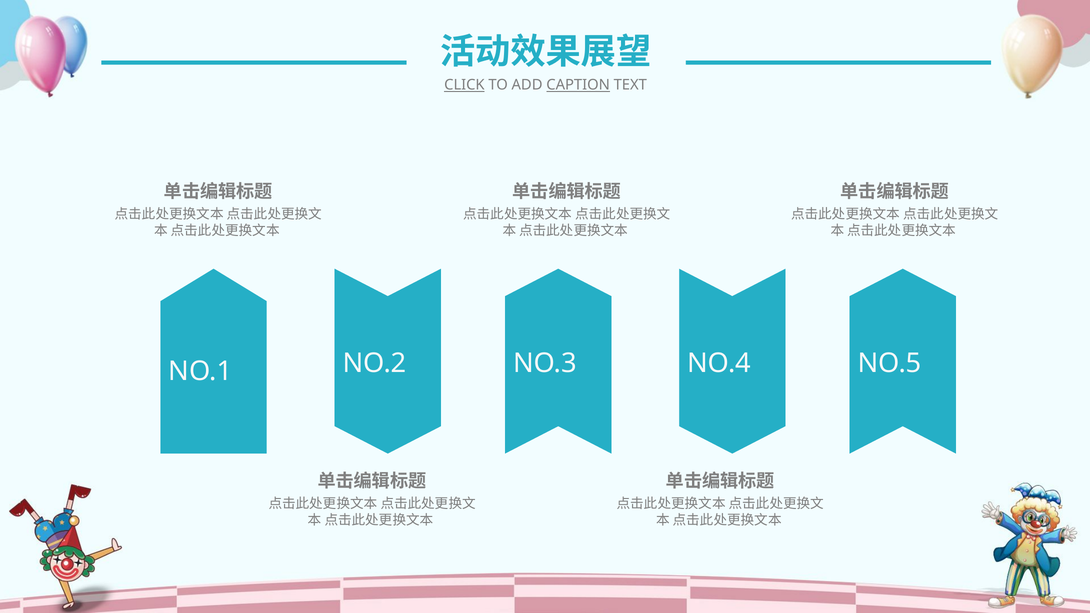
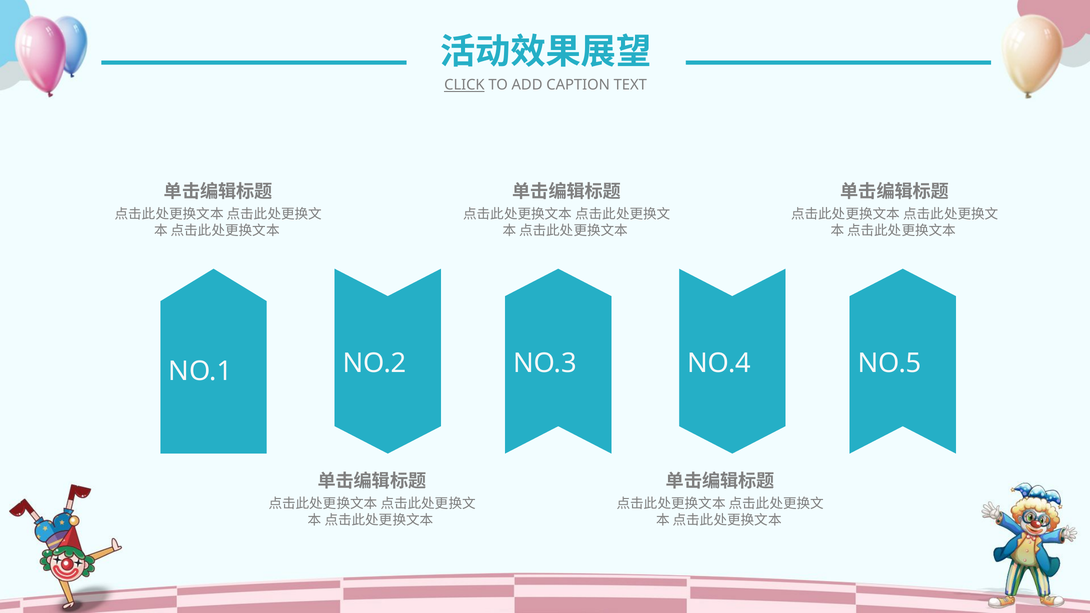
CAPTION underline: present -> none (578, 85)
